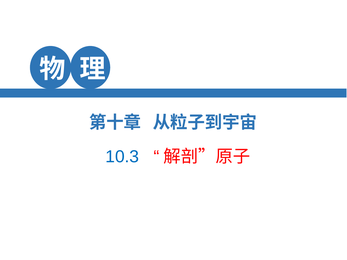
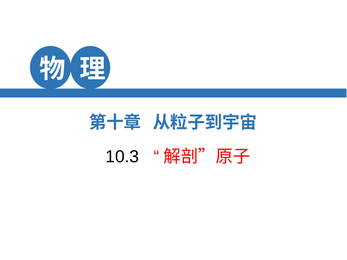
10.3 colour: blue -> black (122, 157)
